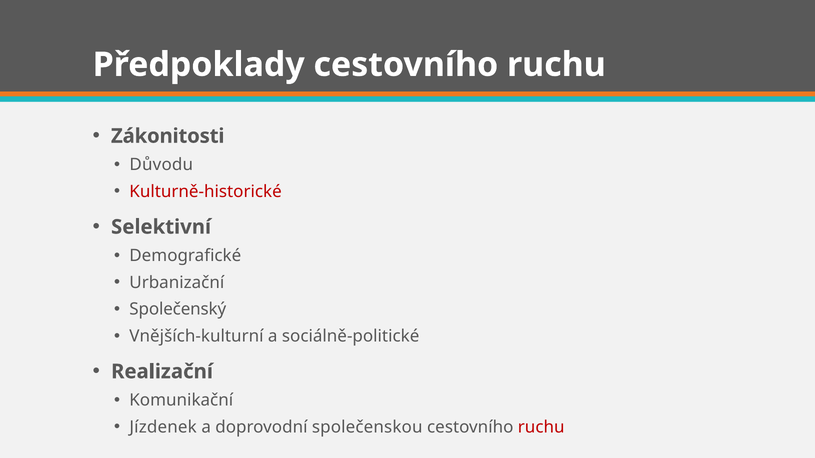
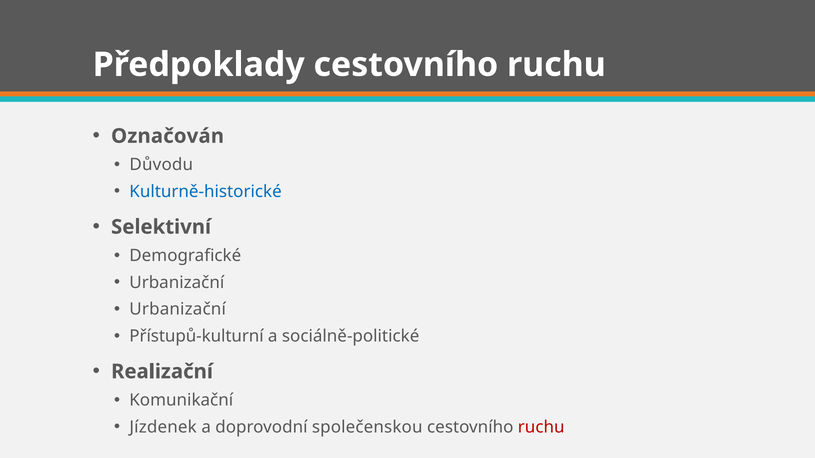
Zákonitosti: Zákonitosti -> Označován (168, 136)
Kulturně-historické colour: red -> blue (206, 192)
Společenský: Společenský -> Urbanizační (178, 310)
Vnějších-kulturní: Vnějších-kulturní -> Přístupů-kulturní (197, 336)
